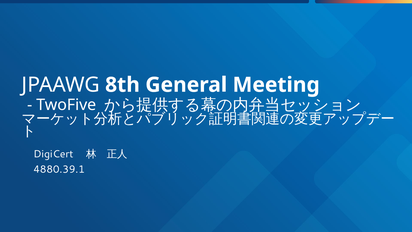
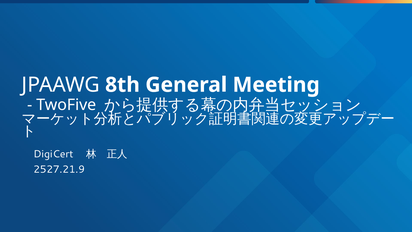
4880.39.1: 4880.39.1 -> 2527.21.9 (59, 169)
